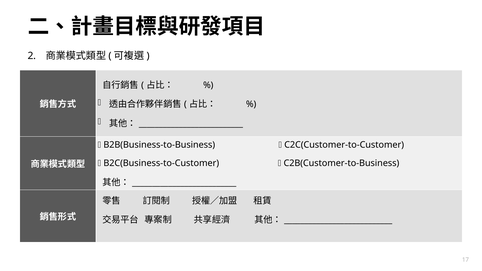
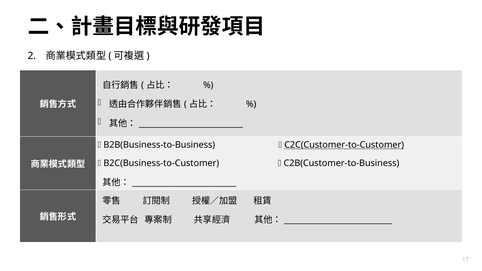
C2C(Customer-to-Customer underline: none -> present (344, 145)
